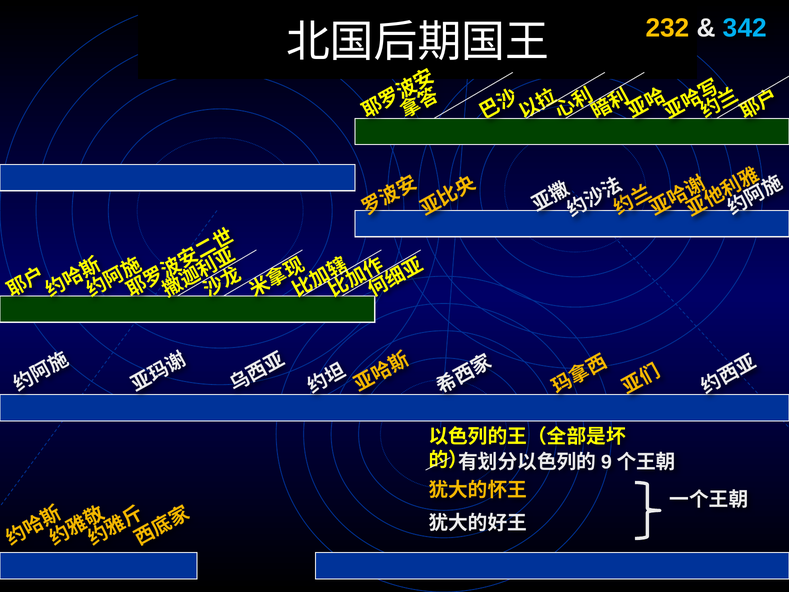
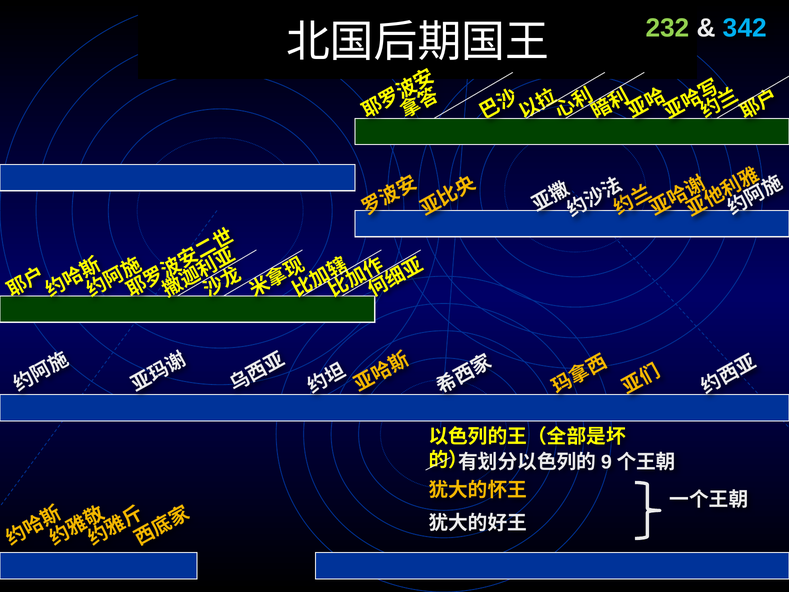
232 colour: yellow -> light green (667, 28)
